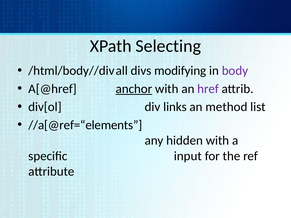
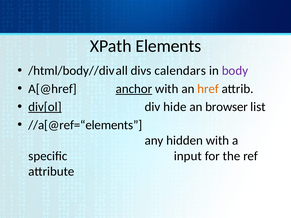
Selecting: Selecting -> Elements (168, 46)
modifying: modifying -> calendars (180, 71)
href colour: purple -> orange (208, 89)
div[ol underline: none -> present (45, 107)
links: links -> hide (175, 107)
method: method -> browser (227, 107)
